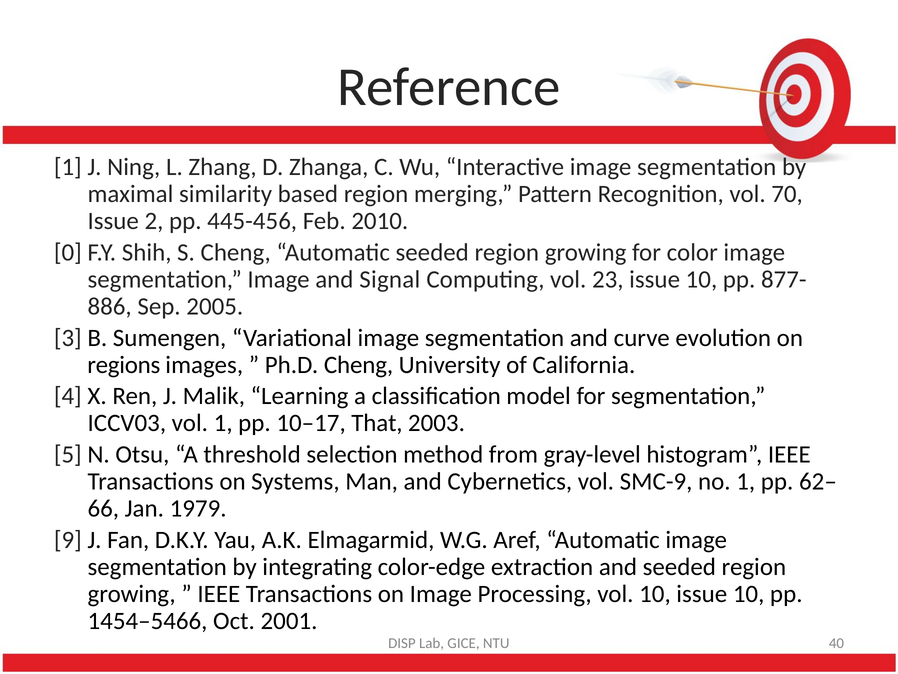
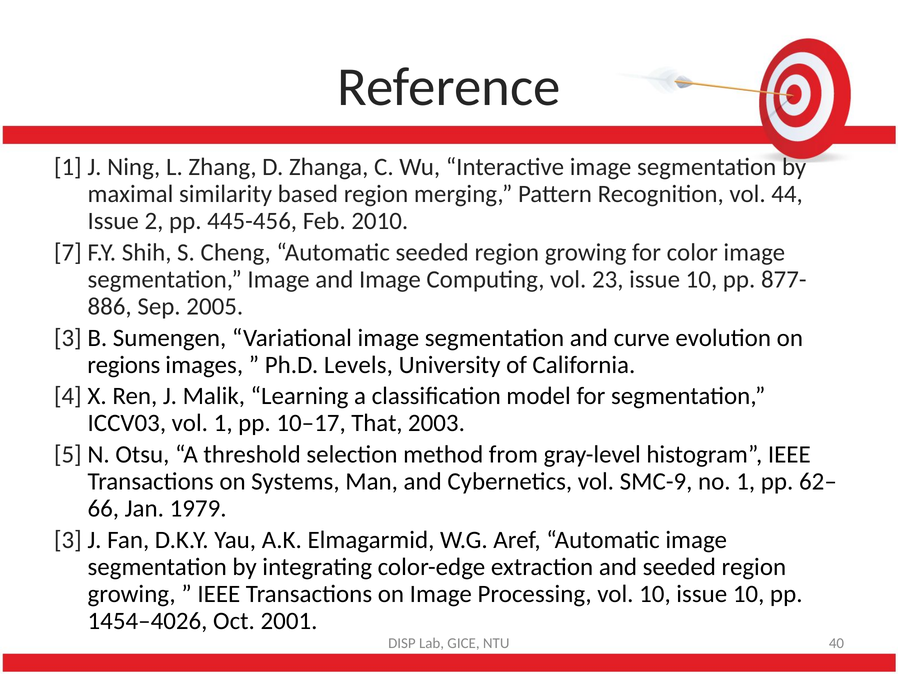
70: 70 -> 44 (787, 194)
0: 0 -> 7 (68, 252)
and Signal: Signal -> Image (390, 279)
Ph.D Cheng: Cheng -> Levels (358, 365)
9: 9 -> 3 (68, 540)
1454–5466: 1454–5466 -> 1454–4026 (148, 620)
